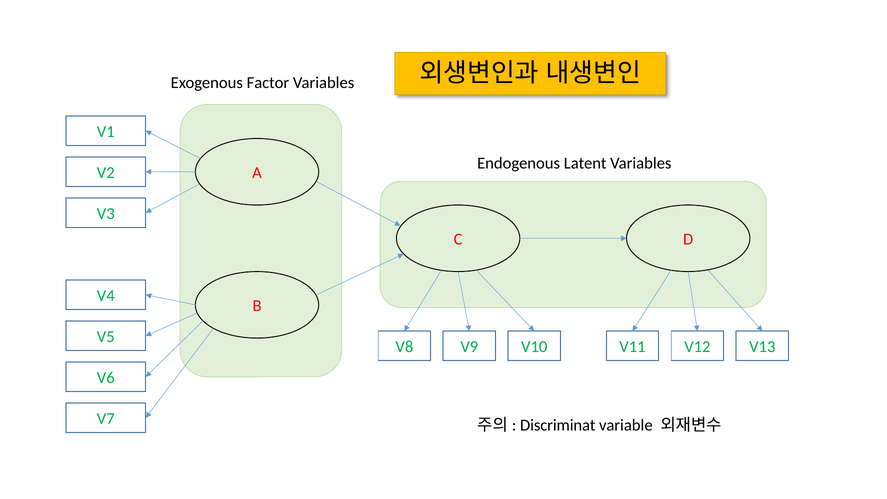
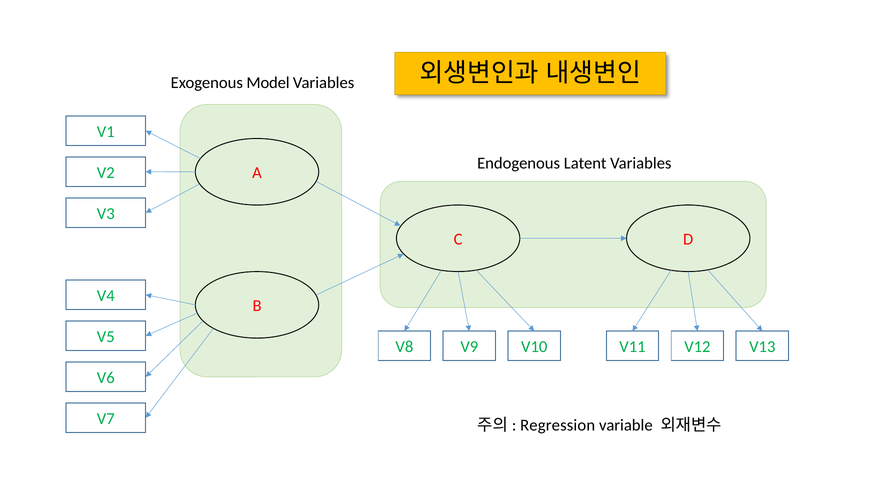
Factor: Factor -> Model (268, 83)
Discriminat: Discriminat -> Regression (558, 425)
